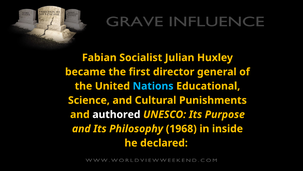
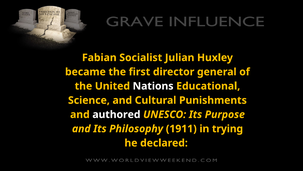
Nations colour: light blue -> white (153, 86)
1968: 1968 -> 1911 (181, 128)
inside: inside -> trying (228, 128)
